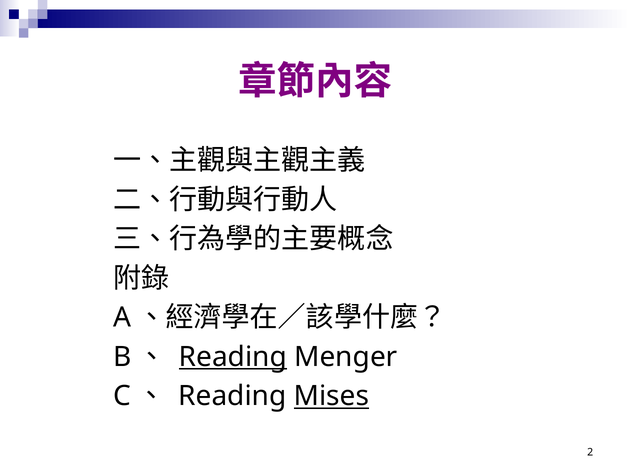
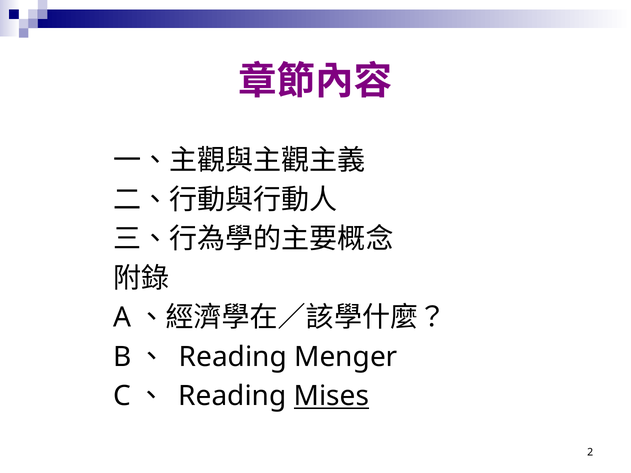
Reading underline: present -> none (233, 357)
